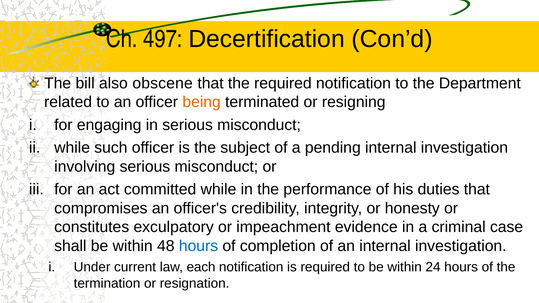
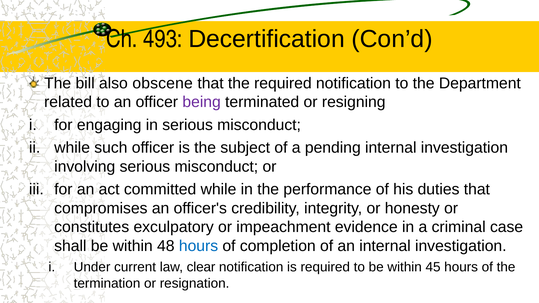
497: 497 -> 493 (163, 39)
being colour: orange -> purple (202, 102)
each: each -> clear (201, 267)
24: 24 -> 45 (433, 267)
